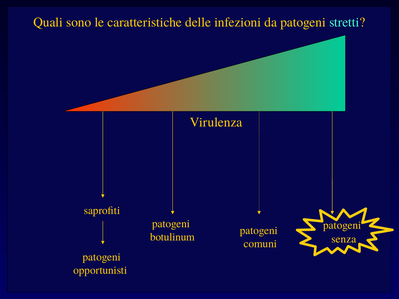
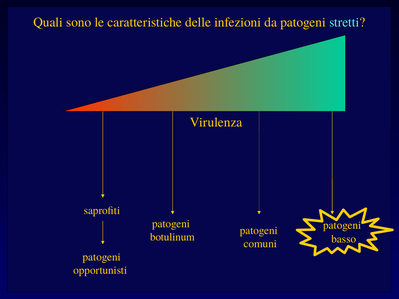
senza: senza -> basso (344, 239)
